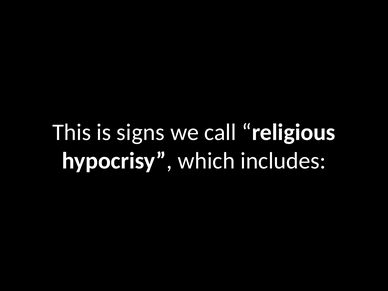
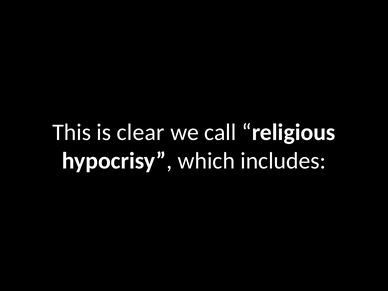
signs: signs -> clear (141, 132)
